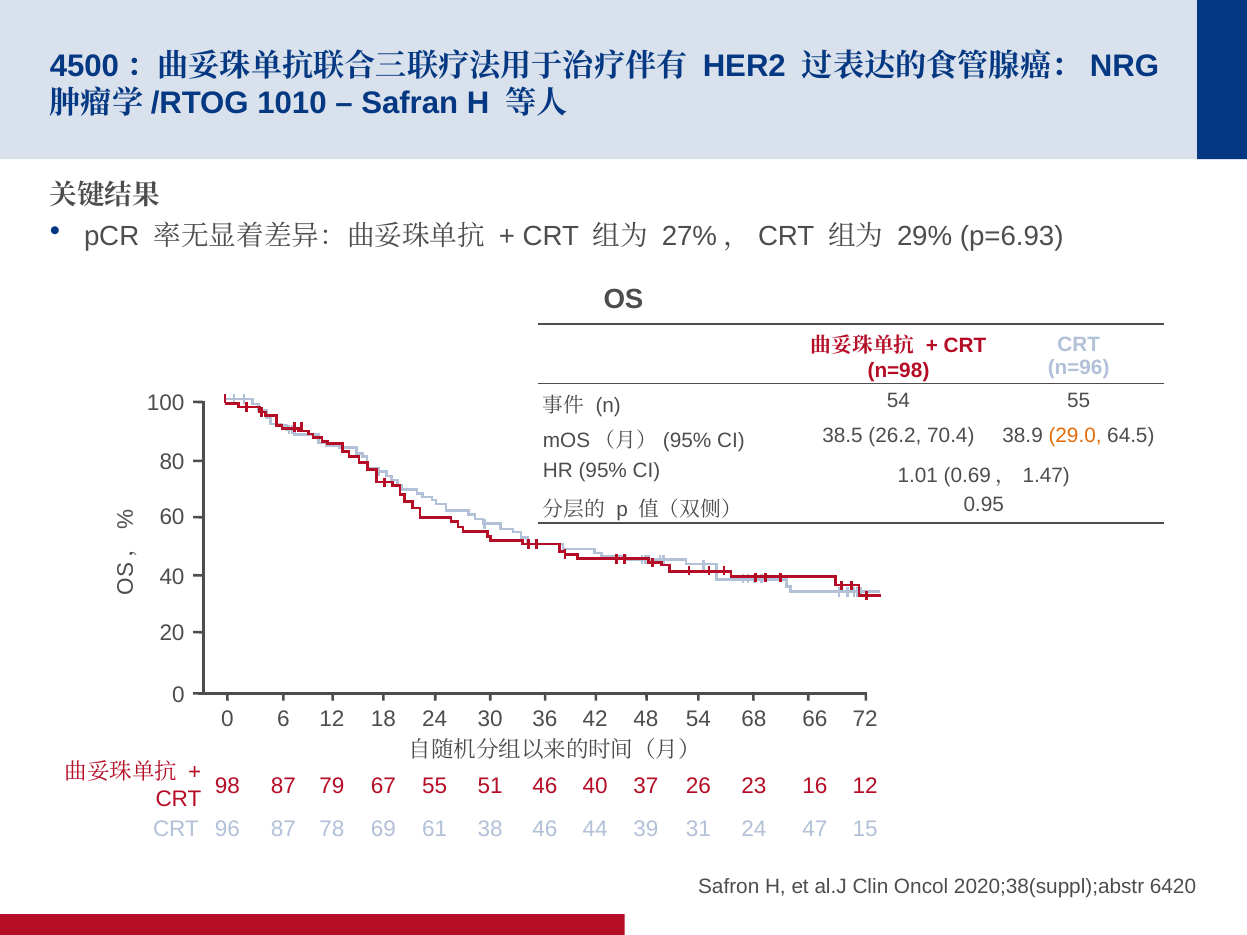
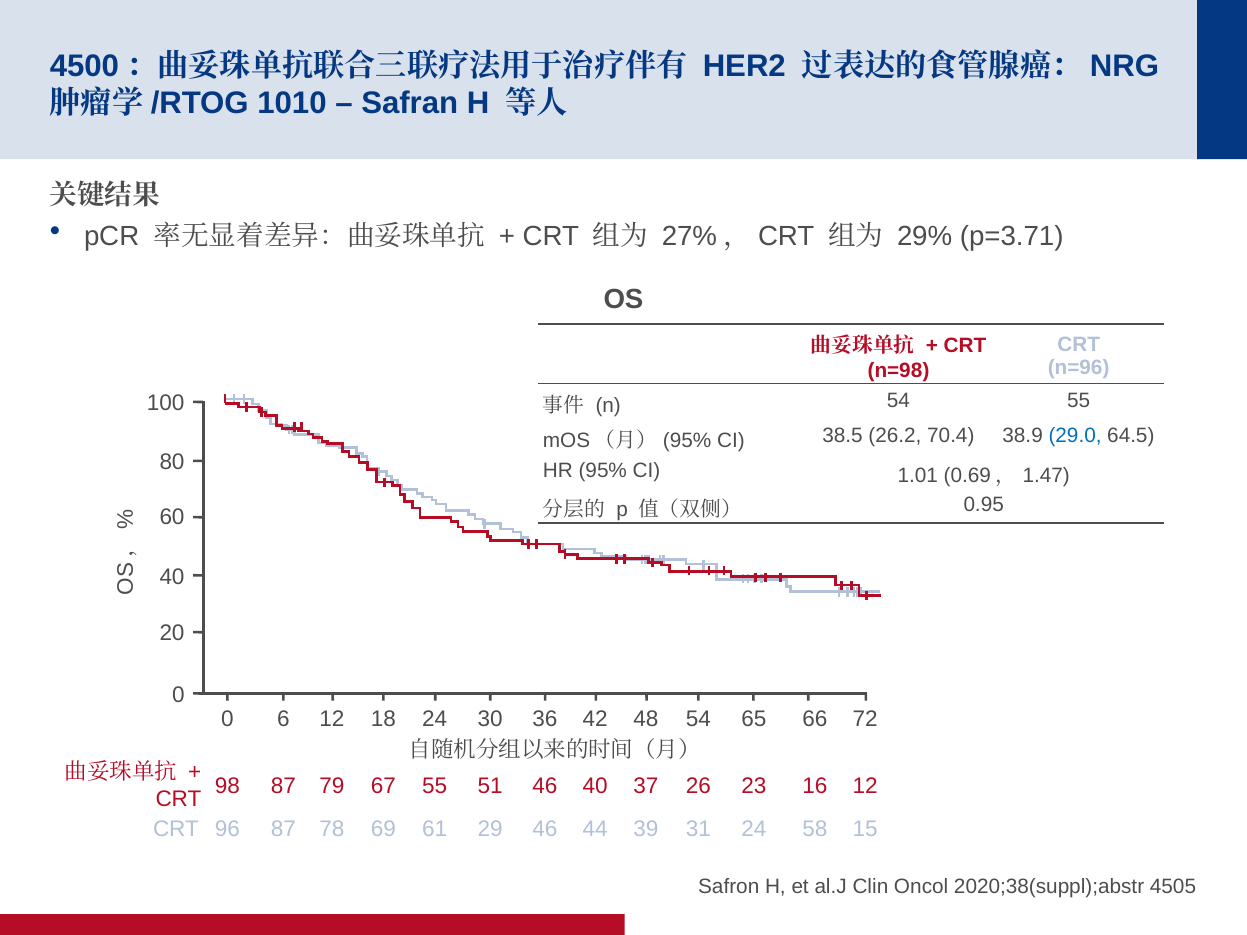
p=6.93: p=6.93 -> p=3.71 (1012, 236)
29.0 colour: orange -> blue (1075, 435)
68: 68 -> 65 (754, 720)
38: 38 -> 29 (490, 829)
47: 47 -> 58 (815, 829)
6420: 6420 -> 4505 (1173, 887)
